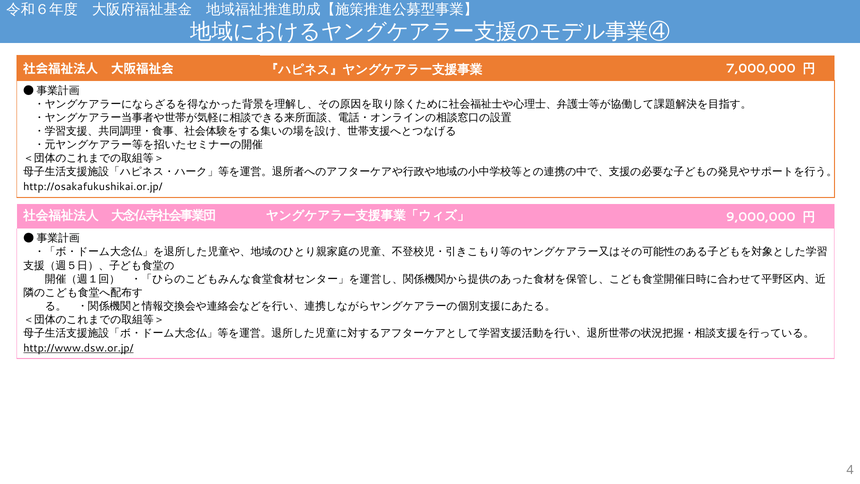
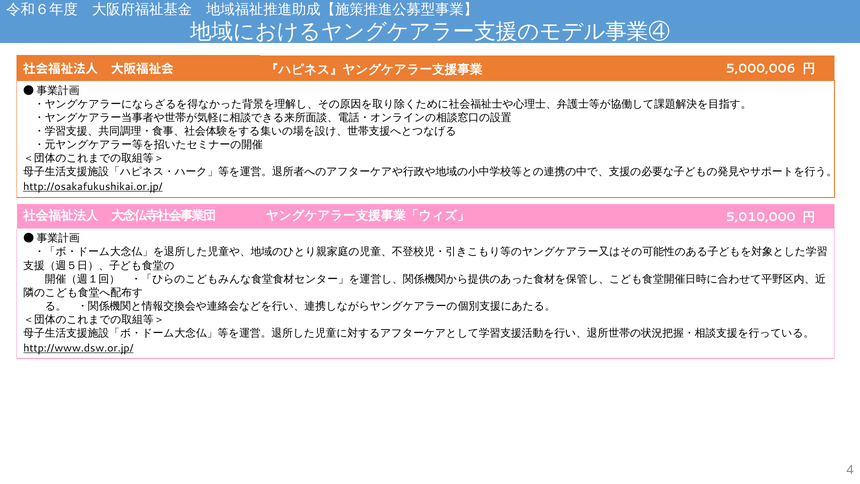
7,000,000: 7,000,000 -> 5,000,006 (761, 68)
http://osakafukushikai.or.jp/ underline: none -> present (93, 187)
9,000,000: 9,000,000 -> 5,010,000 (761, 217)
